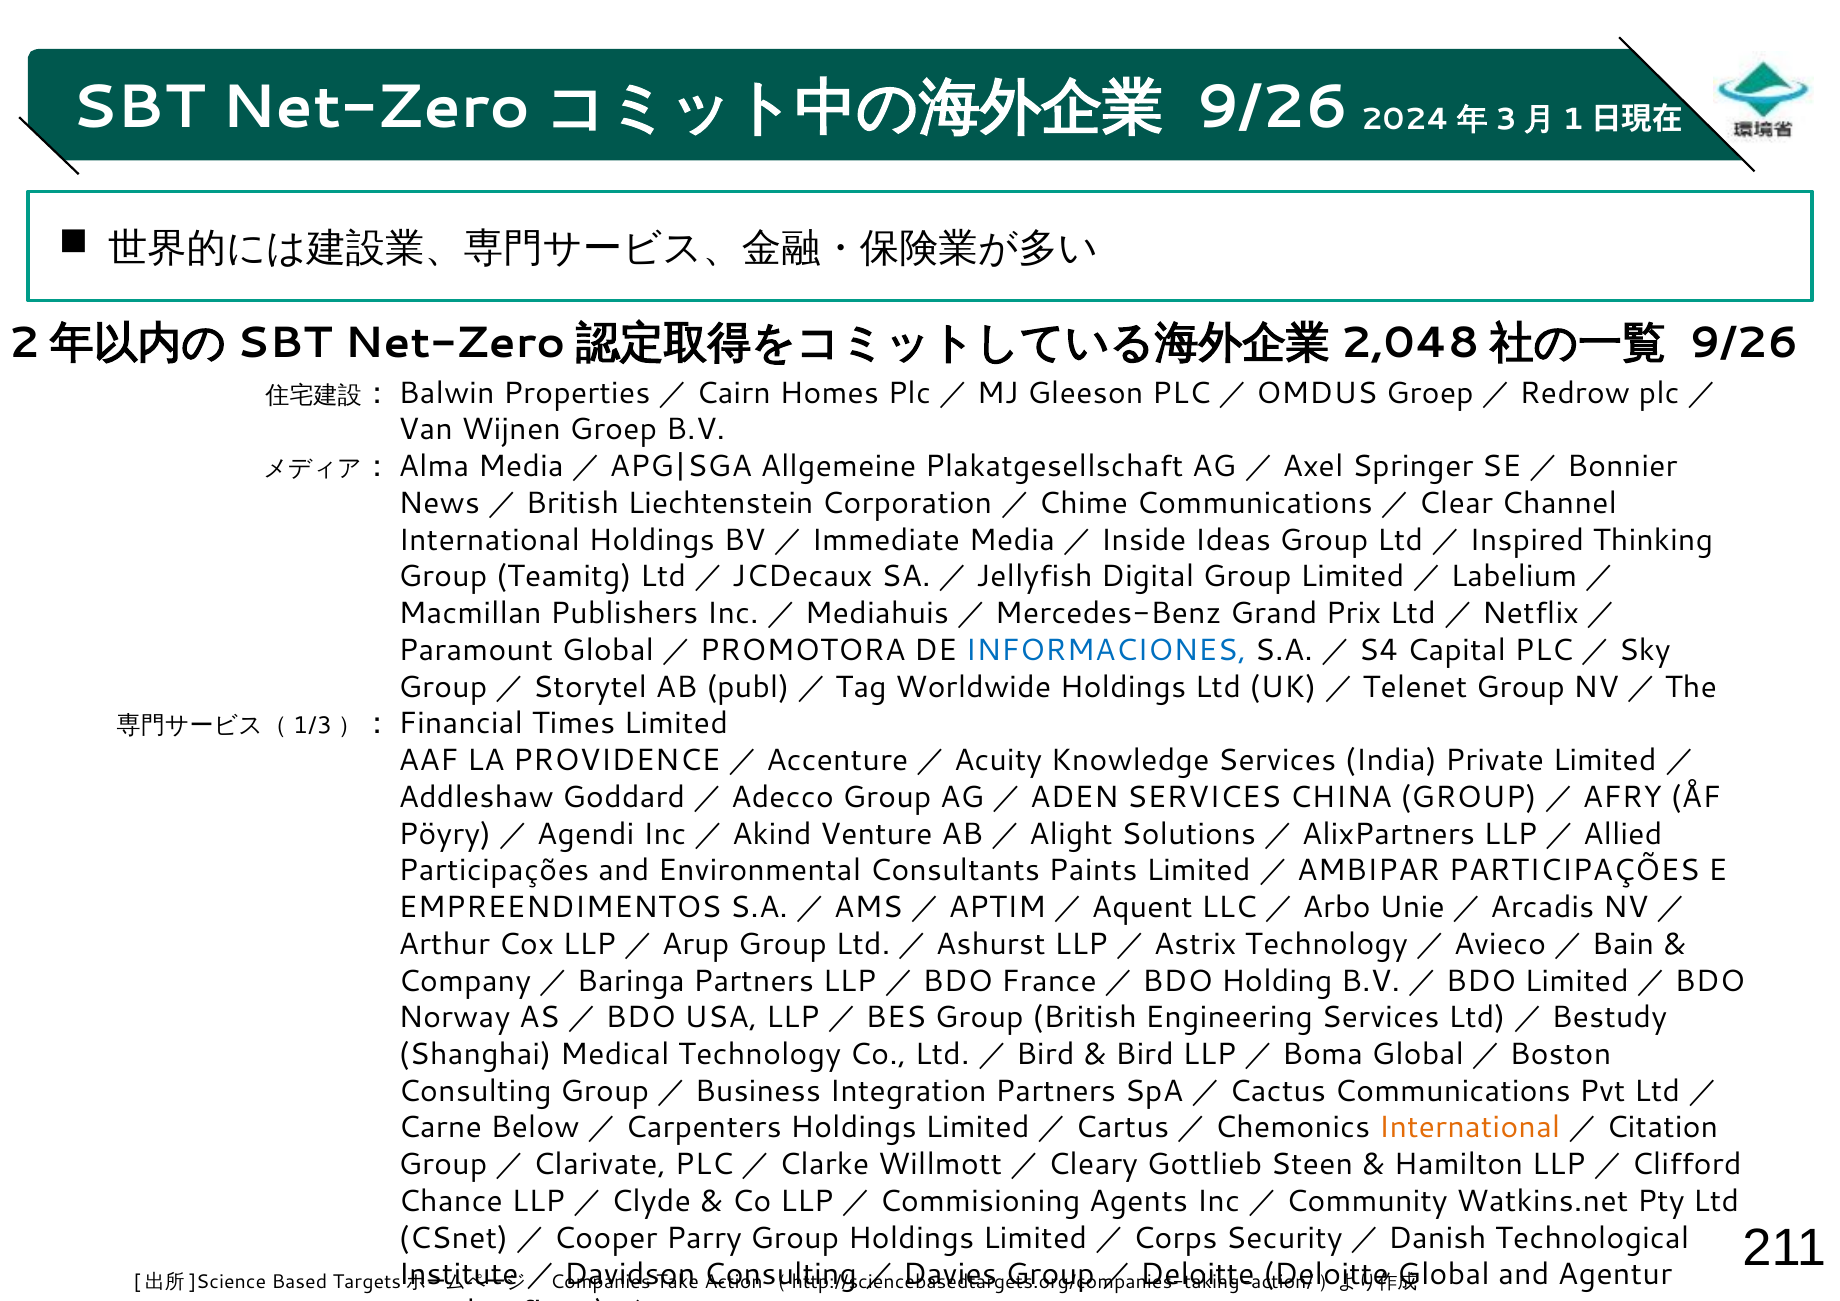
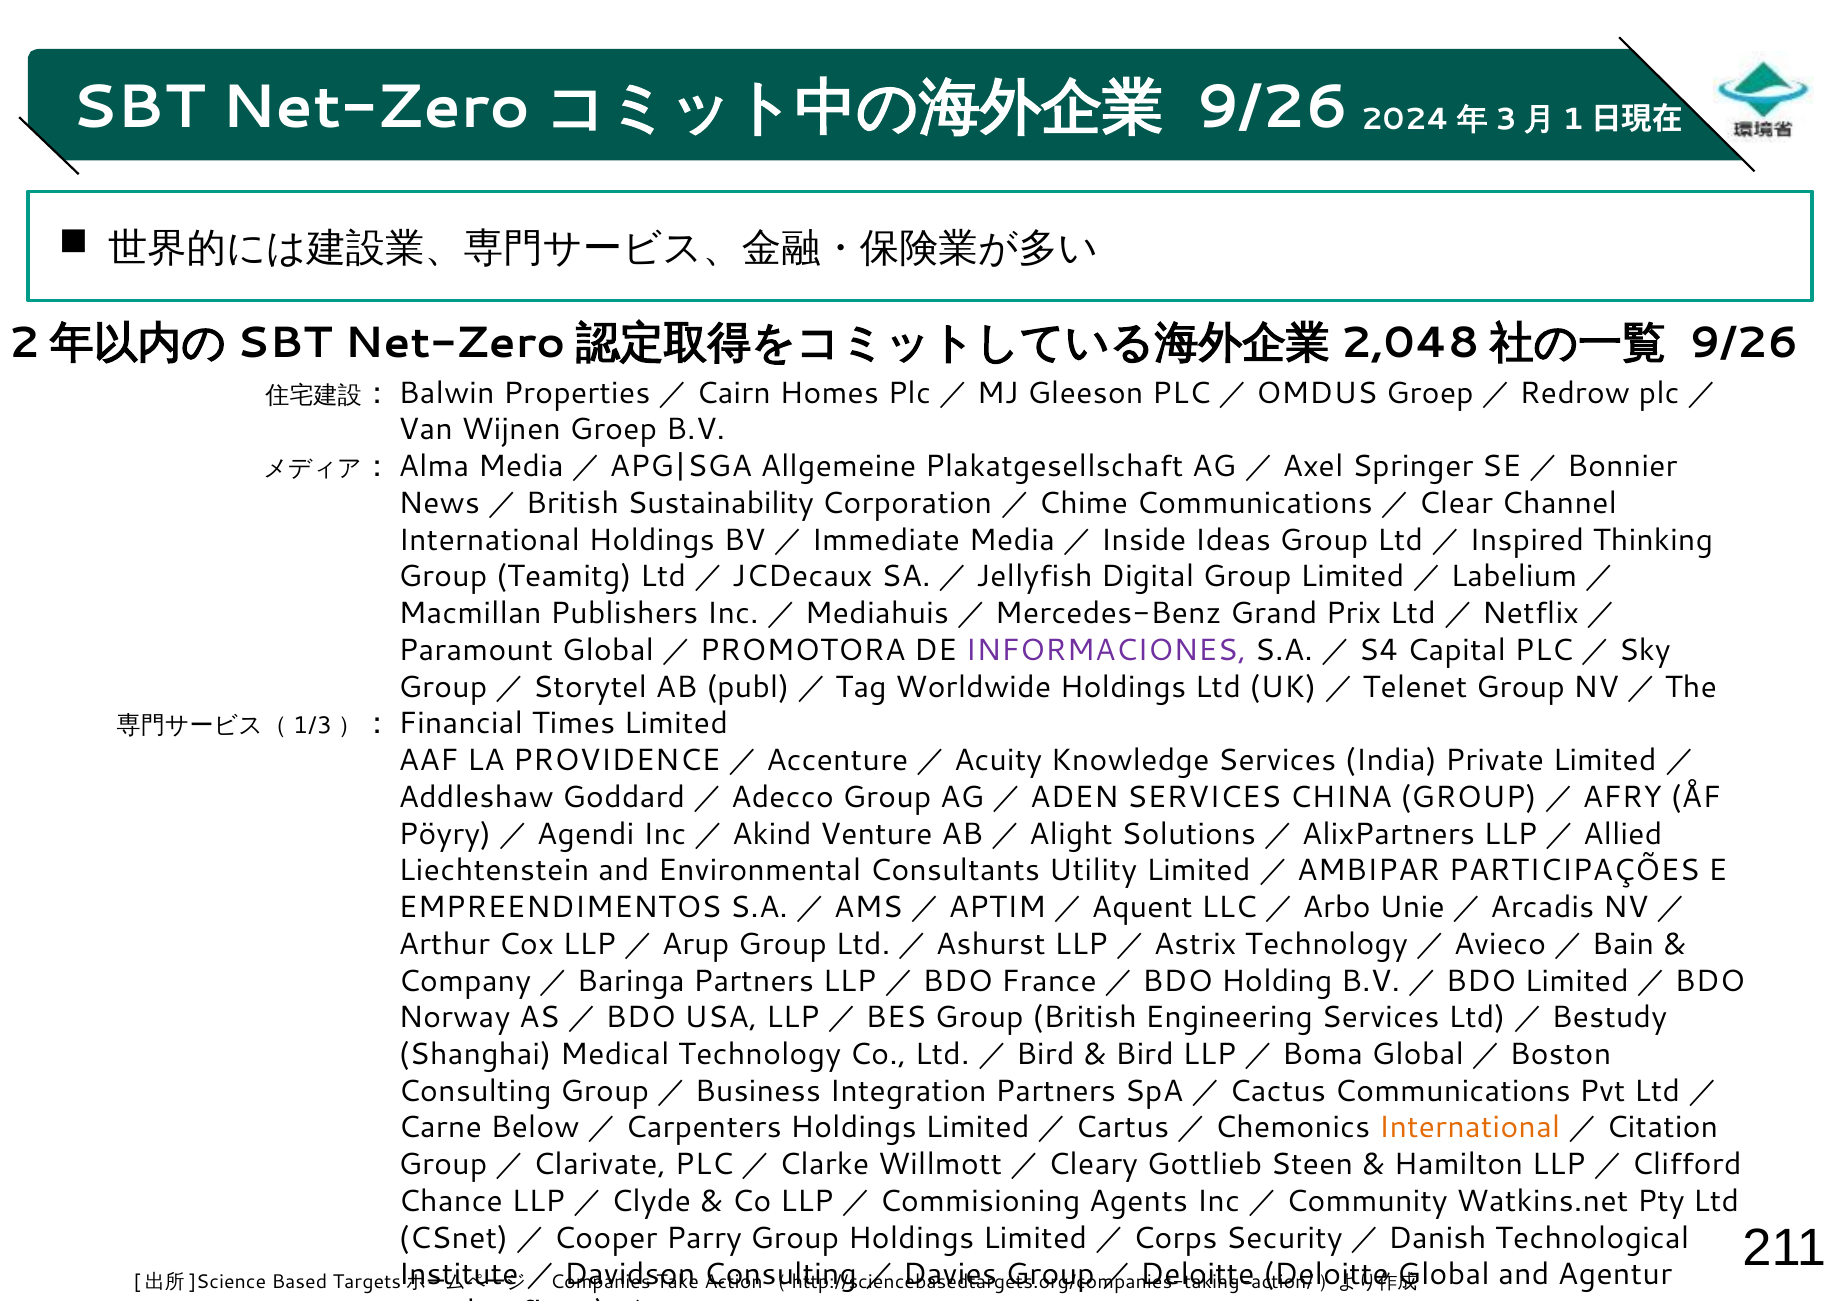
Liechtenstein: Liechtenstein -> Sustainability (721, 503)
INFORMACIONES colour: blue -> purple (1106, 650)
Participações: Participações -> Liechtenstein (494, 871)
Paints: Paints -> Utility (1093, 871)
